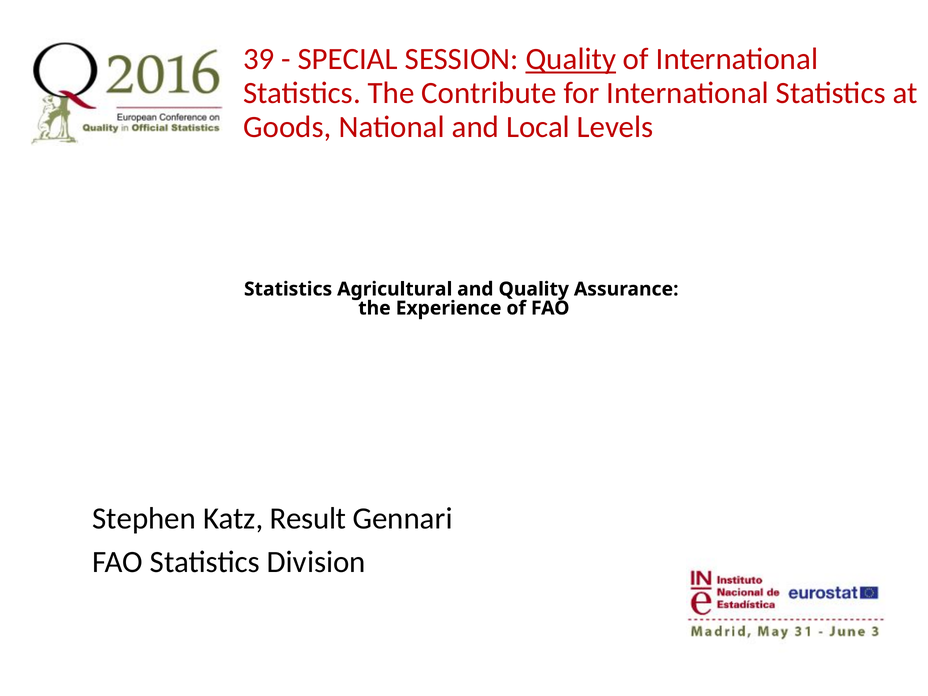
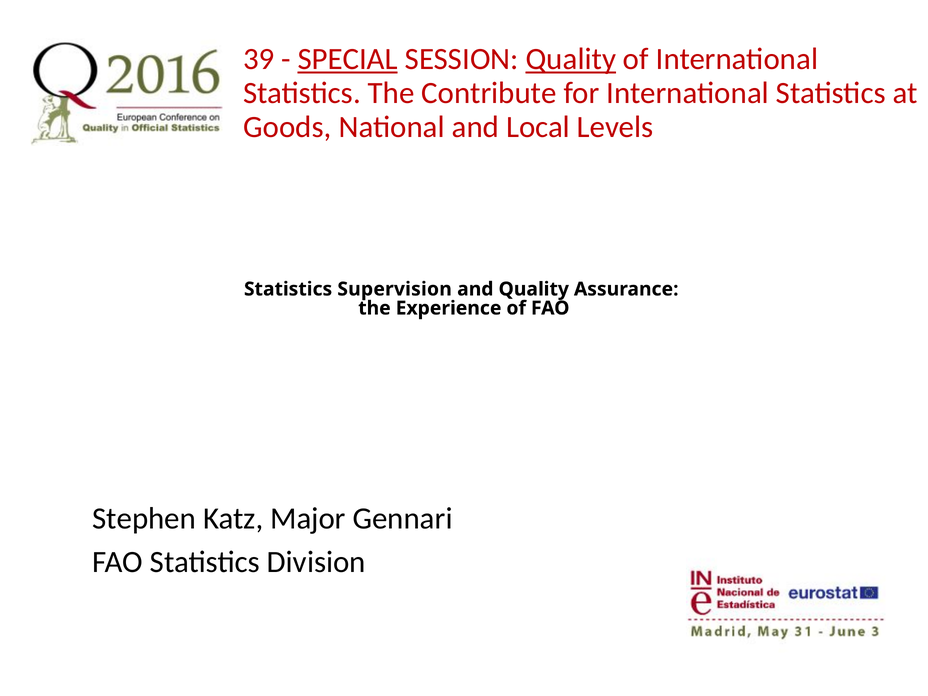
SPECIAL underline: none -> present (348, 59)
Agricultural: Agricultural -> Supervision (395, 289)
Result: Result -> Major (308, 518)
